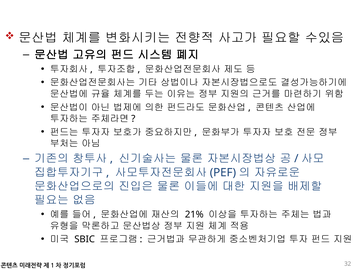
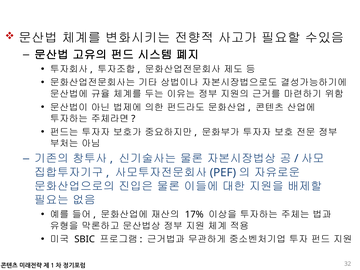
21%: 21% -> 17% (194, 215)
